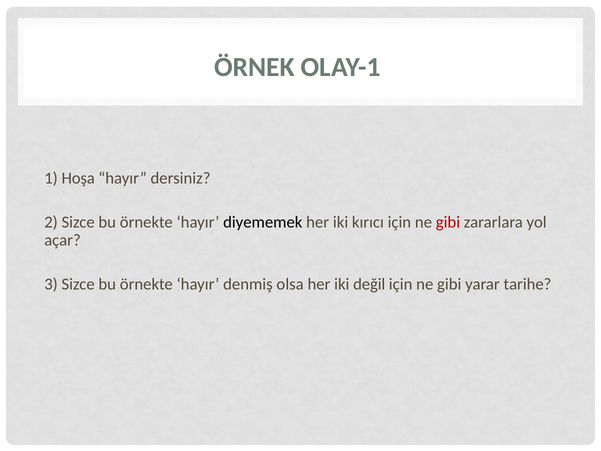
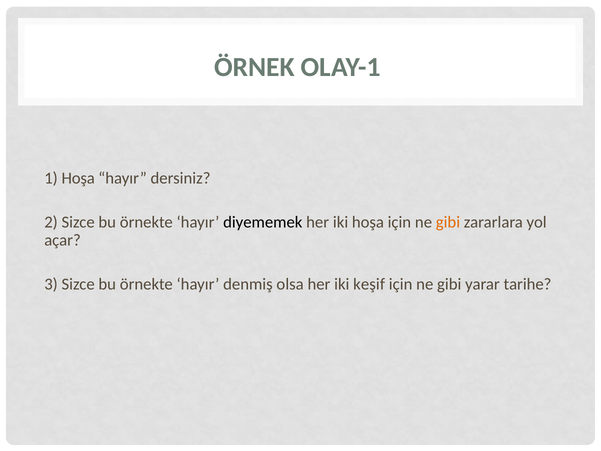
iki kırıcı: kırıcı -> hoşa (368, 222)
gibi colour: red -> orange (448, 222)
değil: değil -> keşif (369, 284)
